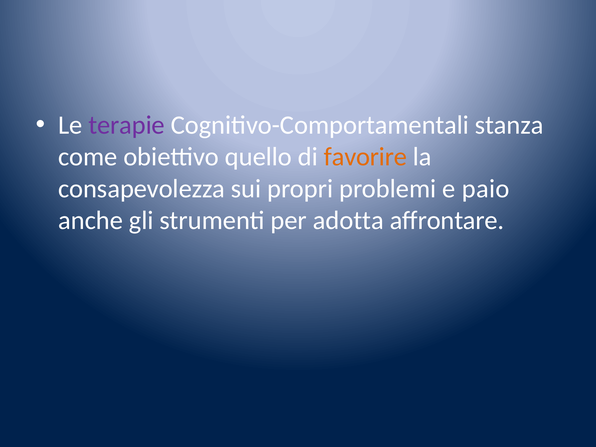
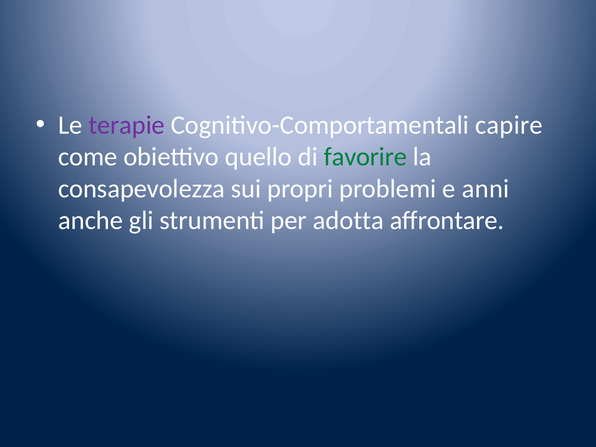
stanza: stanza -> capire (509, 125)
favorire colour: orange -> green (365, 157)
paio: paio -> anni (486, 189)
